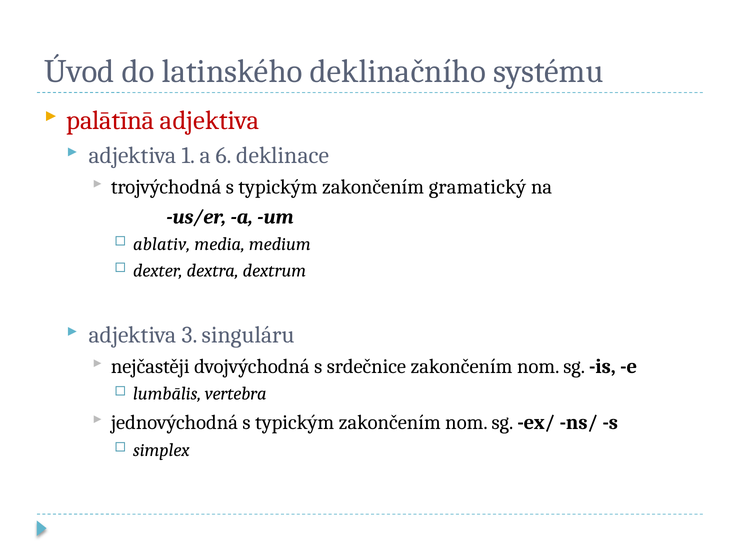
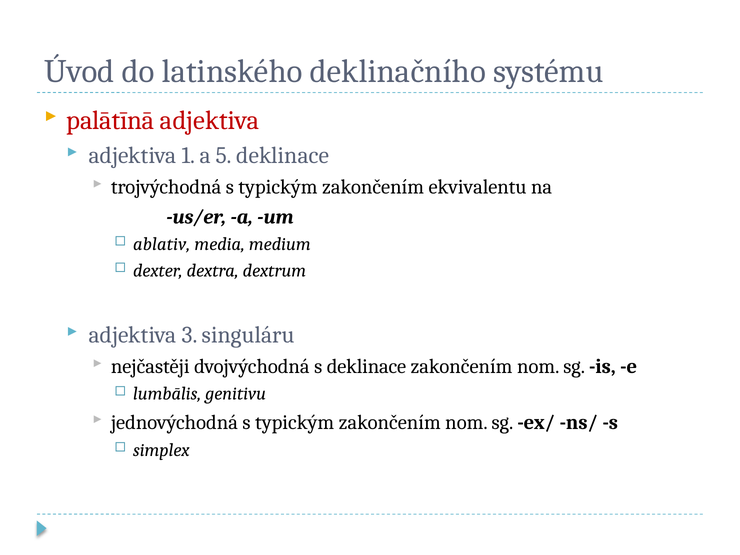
6: 6 -> 5 (224, 155)
gramatický: gramatický -> ekvivalentu (478, 187)
s srdečnice: srdečnice -> deklinace (366, 366)
vertebra: vertebra -> genitivu (236, 394)
